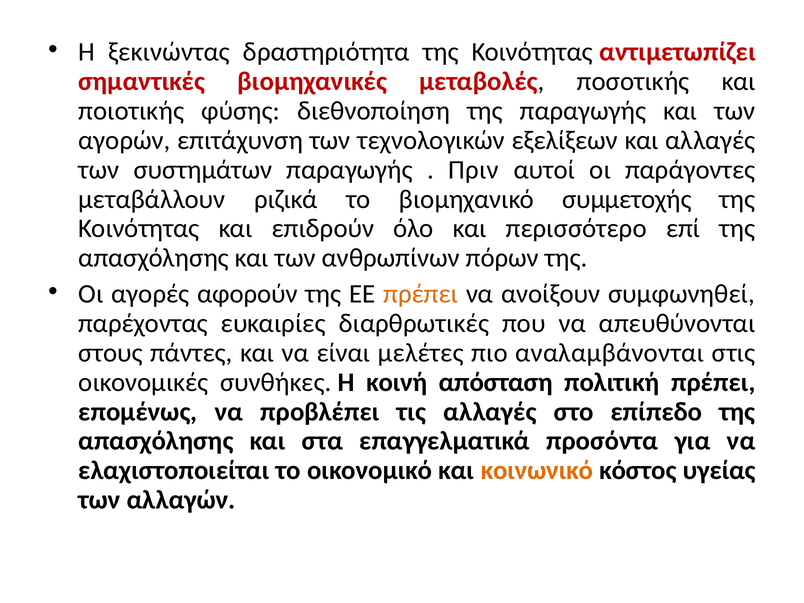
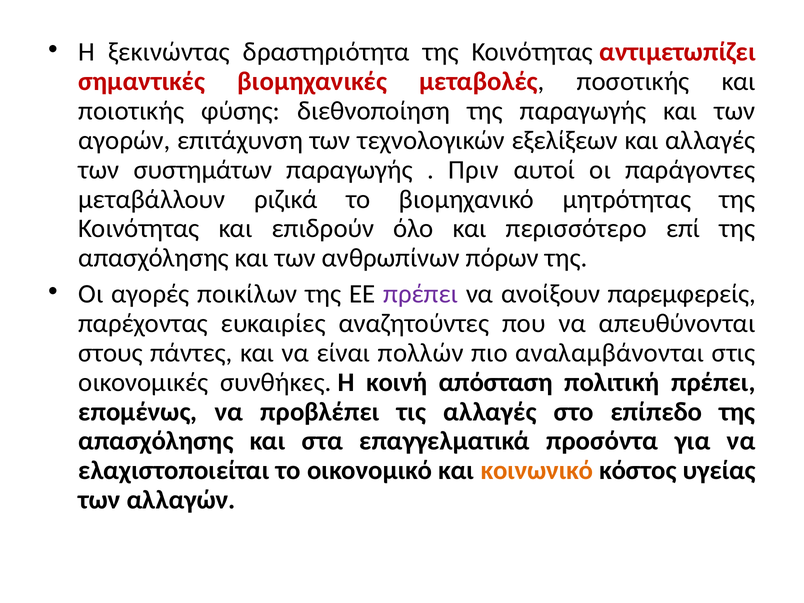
συμμετοχής: συμμετοχής -> μητρότητας (627, 199)
αφορούν: αφορούν -> ποικίλων (247, 294)
πρέπει colour: orange -> purple (421, 294)
συμφωνηθεί: συμφωνηθεί -> παρεμφερείς (682, 294)
διαρθρωτικές: διαρθρωτικές -> αναζητούντες (414, 323)
μελέτες: μελέτες -> πολλών (421, 353)
